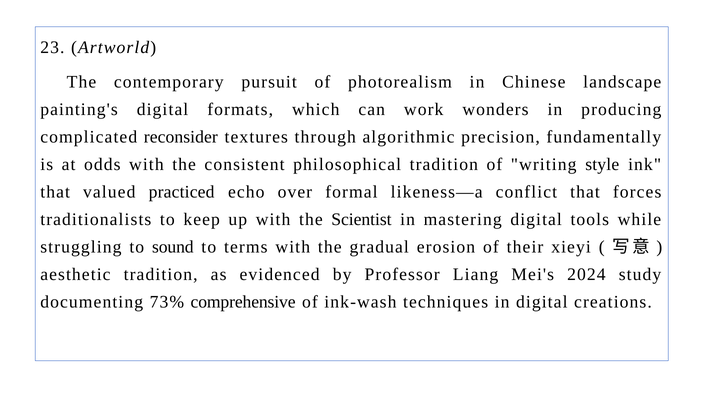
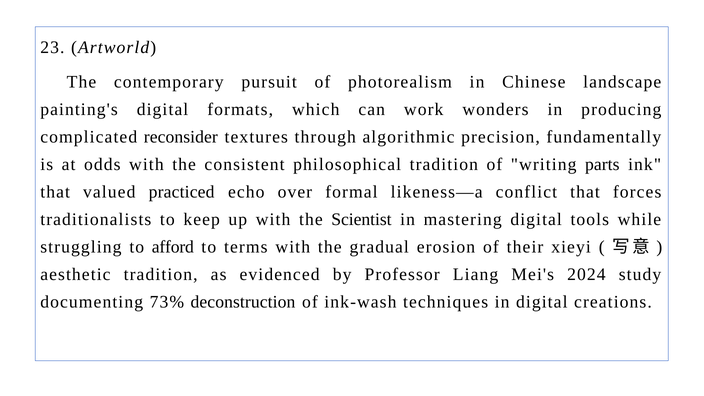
style: style -> parts (602, 164)
sound: sound -> afford (173, 247)
comprehensive: comprehensive -> deconstruction (243, 302)
